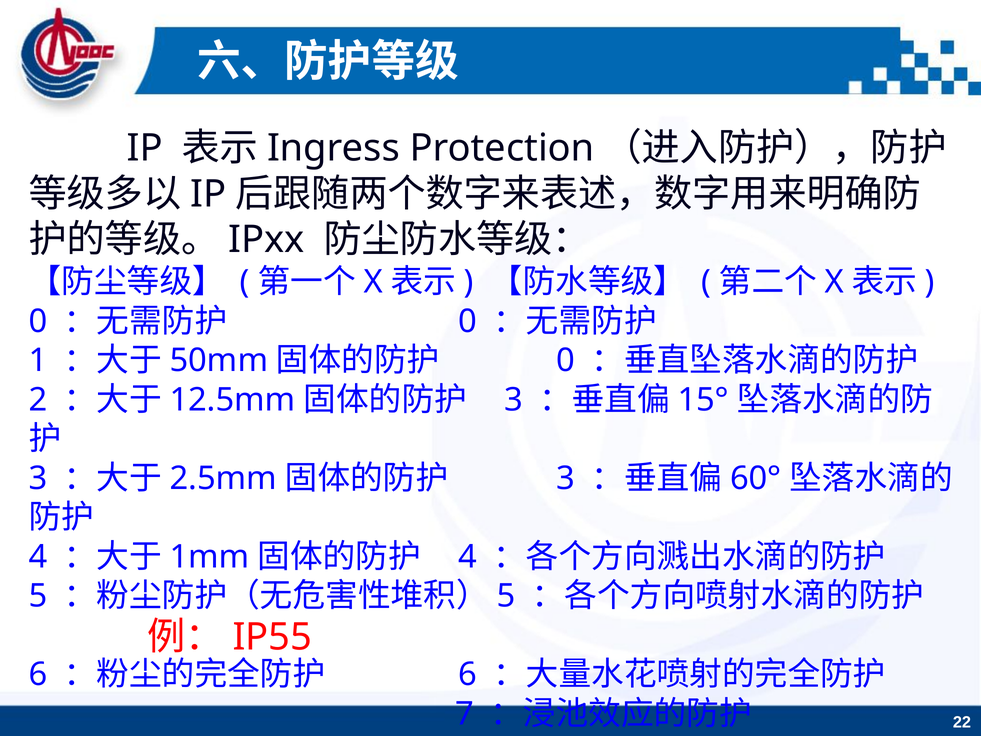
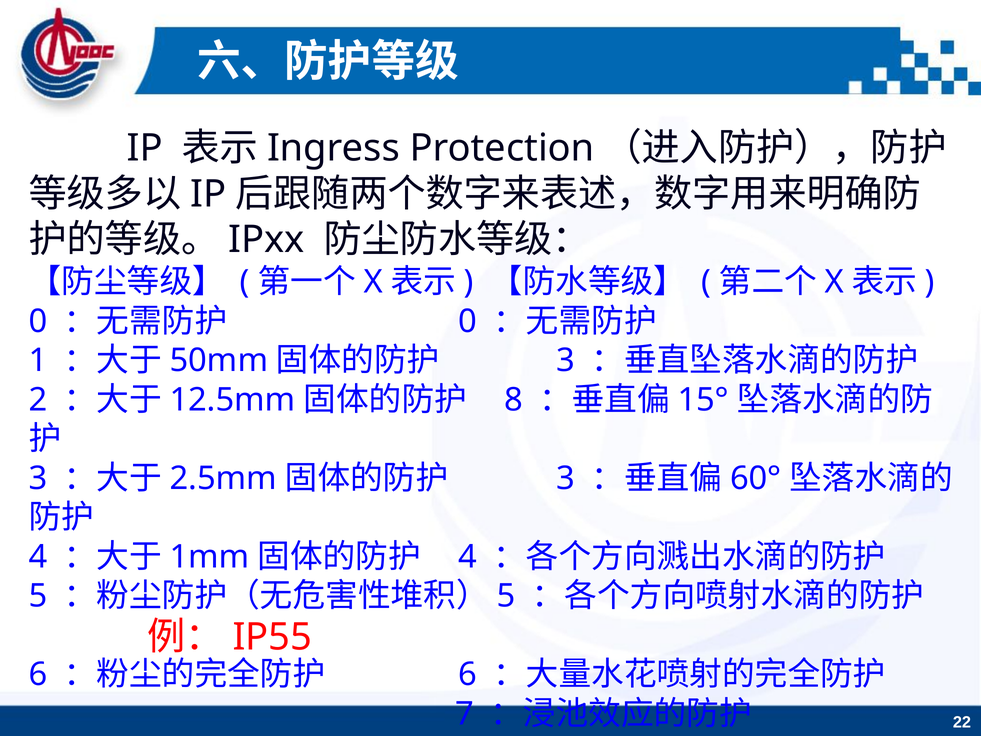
0: 0 -> 3 (566, 360)
3: 3 -> 8 (513, 400)
